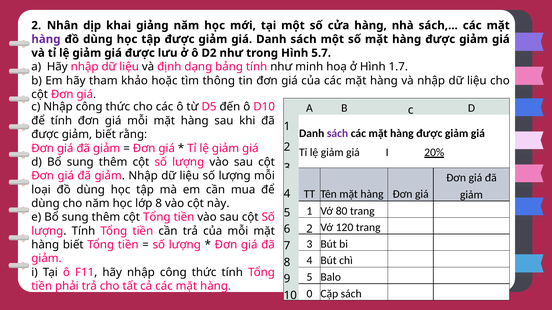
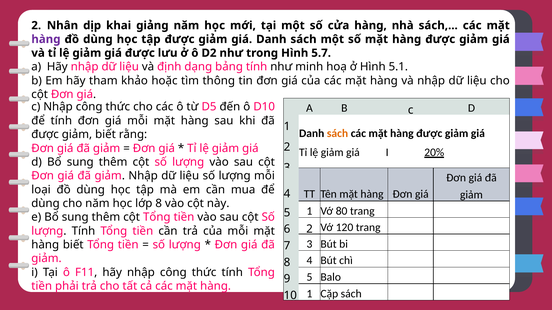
1.7: 1.7 -> 5.1 (398, 67)
sách colour: purple -> orange (337, 133)
10 0: 0 -> 1 (309, 294)
